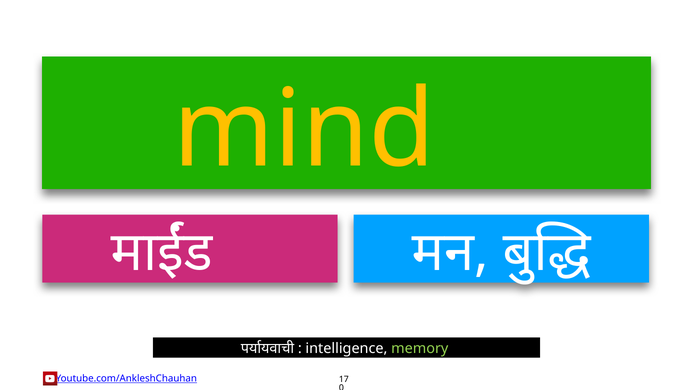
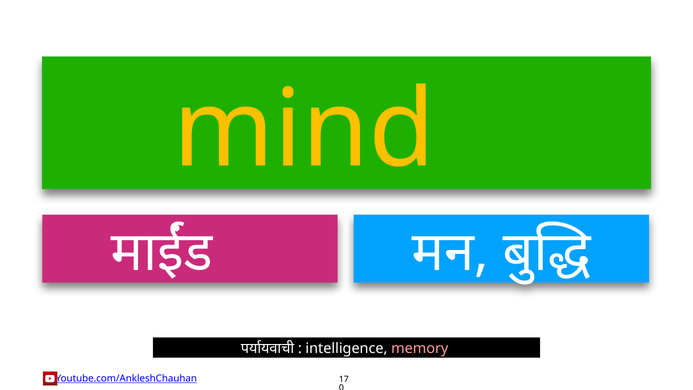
memory colour: light green -> pink (420, 348)
